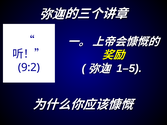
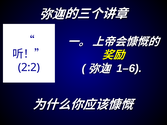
1–5: 1–5 -> 1–6 (129, 69)
9:2: 9:2 -> 2:2 (29, 68)
